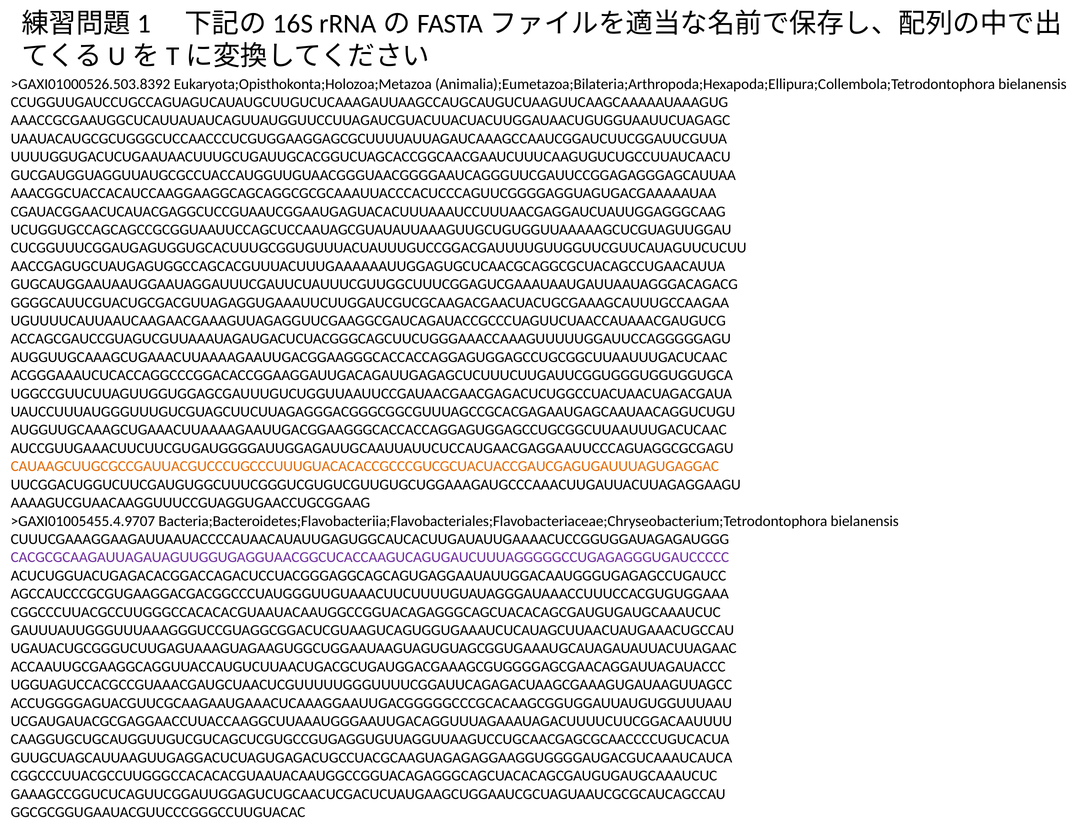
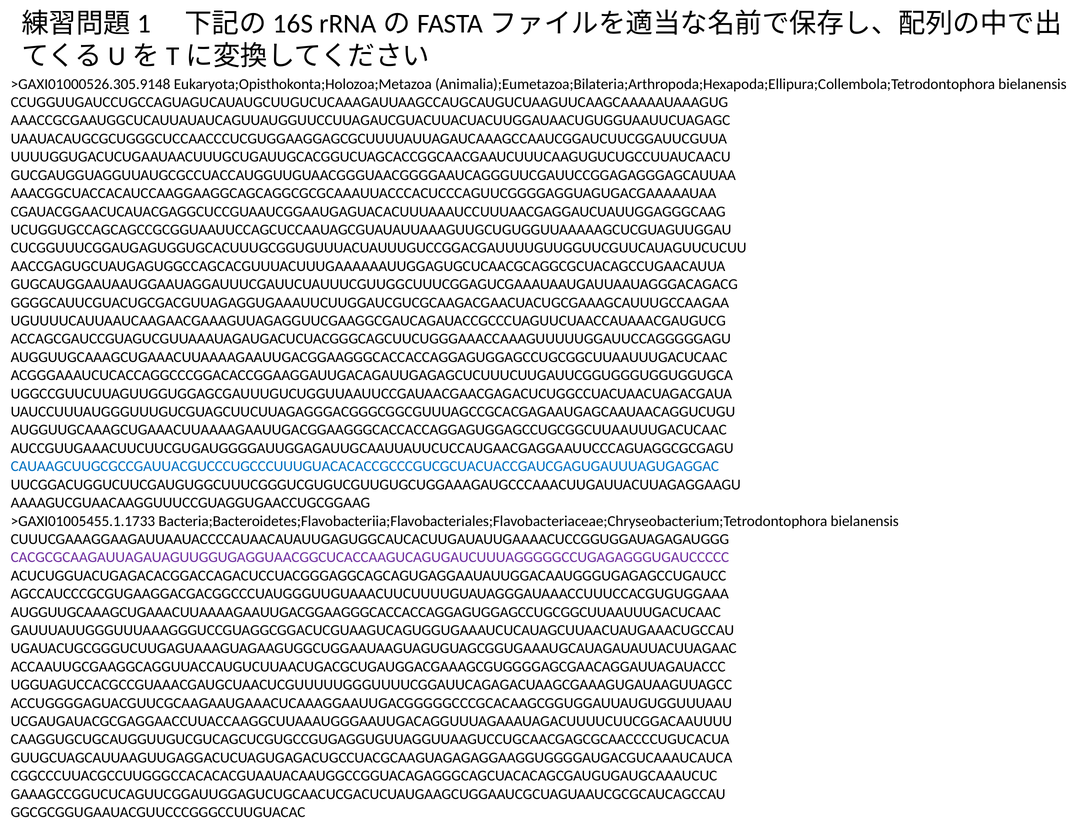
>GAXI01000526.503.8392: >GAXI01000526.503.8392 -> >GAXI01000526.305.9148 (91, 84)
CAUAAGCUUGCGCCGAUUACGUCCCUGCCCUUUGUACACACCGCCCGUCGCUACUACCGAUCGAGUGAUUUAGUGAGGAC colour: orange -> blue (365, 466)
>GAXI01005455.4.9707: >GAXI01005455.4.9707 -> >GAXI01005455.1.1733 (83, 521)
CGGCCCUUACGCCUUGGGCCACACACGUAAUACAAUGGCCGGUACAGAGGGCAGCUACACAGCGAUGUGAUGCAAAUCUC: CGGCCCUUACGCCUUGGGCCACACACGUAAUACAAUGGCCGGUACAGAGGGCAGCUACACAGCGAUGUGAUGCAAAUCUC -> AUGGUUGCAAAGCUGAAACUUAAAAGAAUUGACGGAAGGGCACCACCAGGAGUGGAGCCUGCGGCUUAAUUUGACUCAAC (366, 612)
